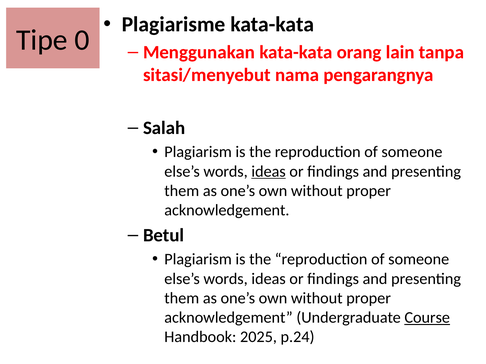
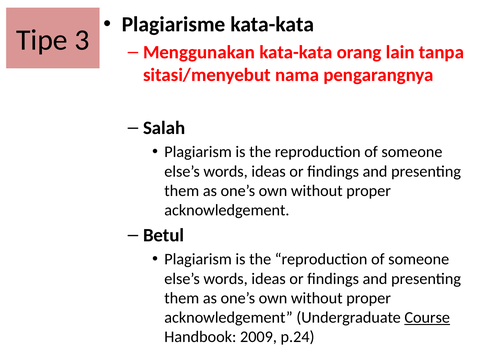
0: 0 -> 3 (82, 40)
ideas underline: present -> none (269, 172)
2025: 2025 -> 2009 (258, 337)
